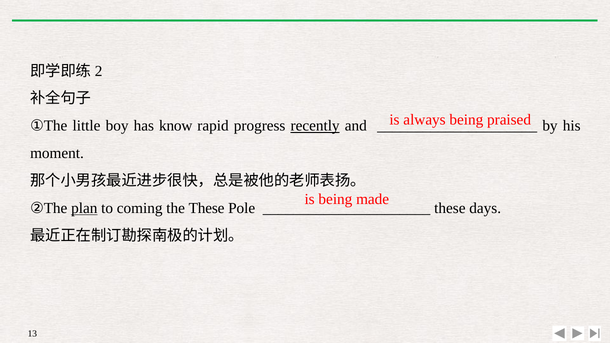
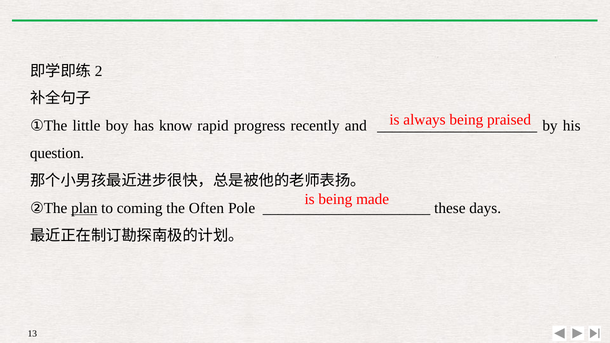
recently underline: present -> none (315, 126)
moment: moment -> question (57, 153)
the These: These -> Often (206, 208)
